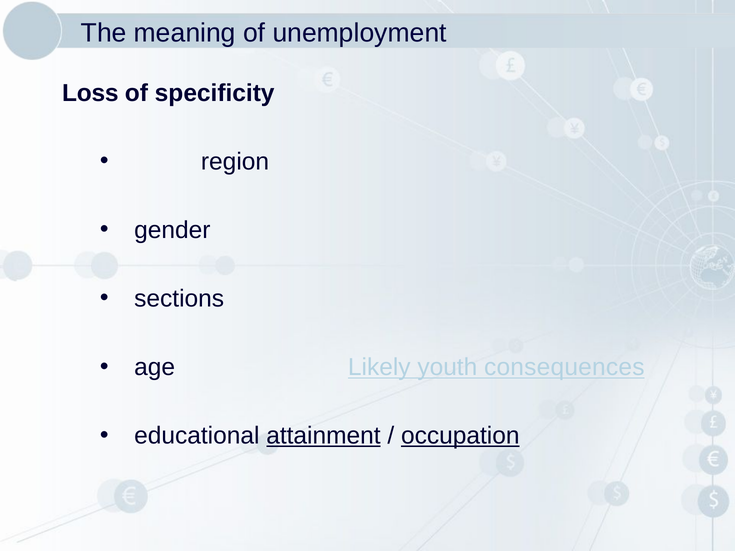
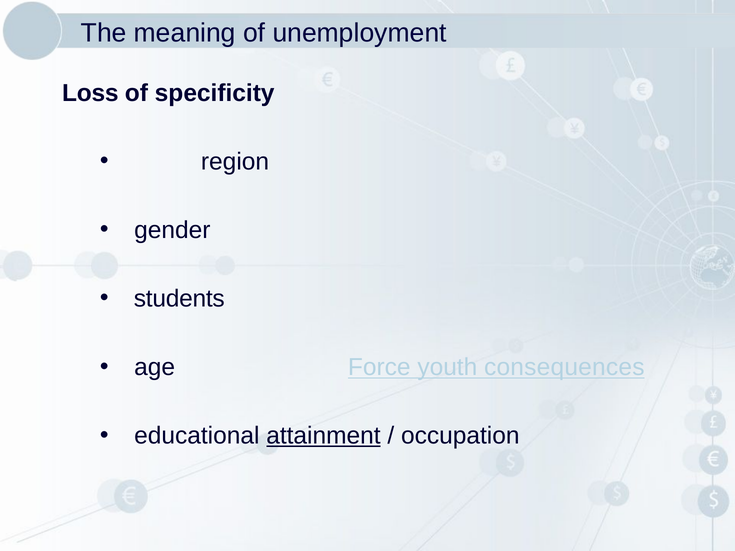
sections: sections -> students (179, 299)
Likely: Likely -> Force (379, 367)
occupation underline: present -> none (460, 436)
